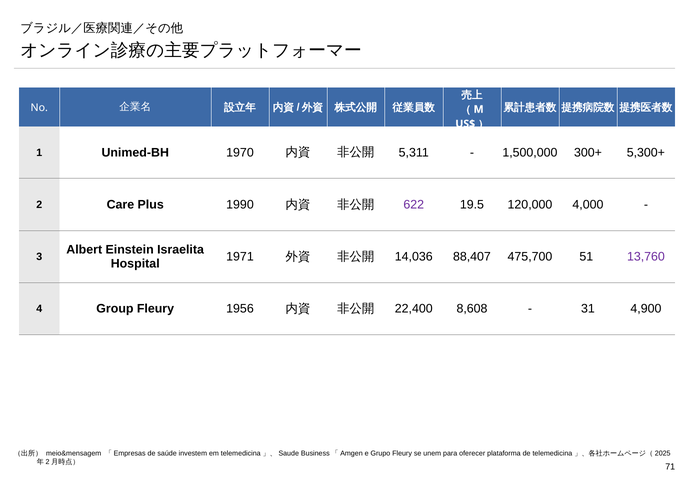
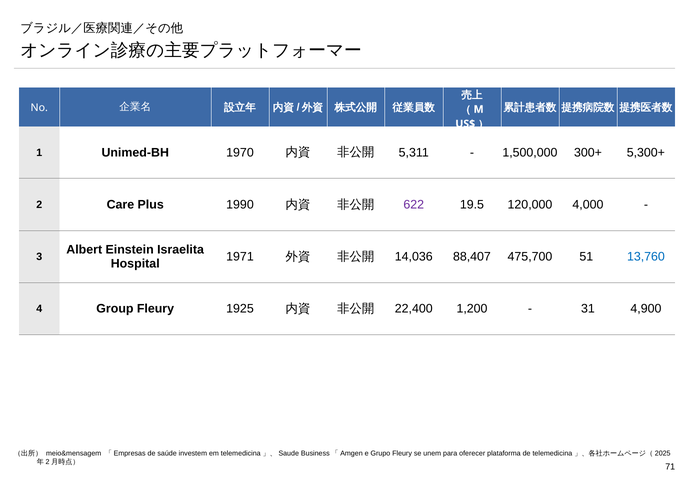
13,760 colour: purple -> blue (646, 257)
1956: 1956 -> 1925 (240, 309)
8,608: 8,608 -> 1,200 (472, 309)
